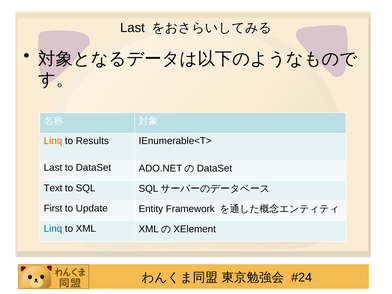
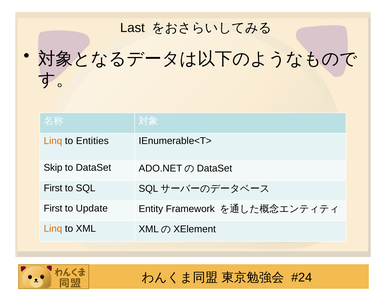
Results: Results -> Entities (92, 141)
Last: Last -> Skip (53, 168)
Text: Text -> First (53, 188)
Linq colour: blue -> orange (53, 229)
